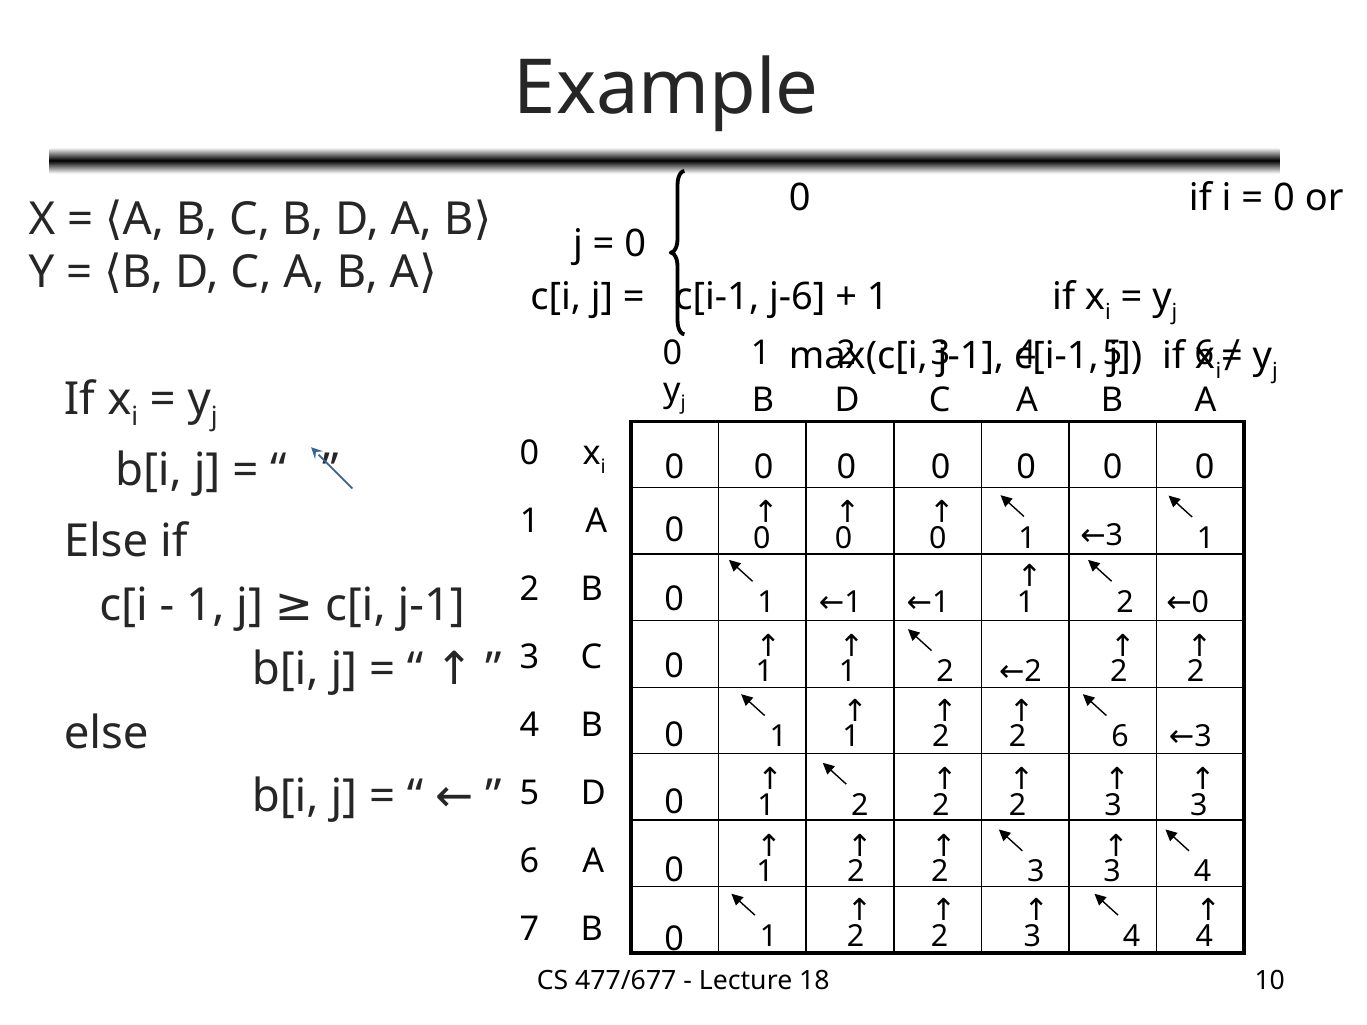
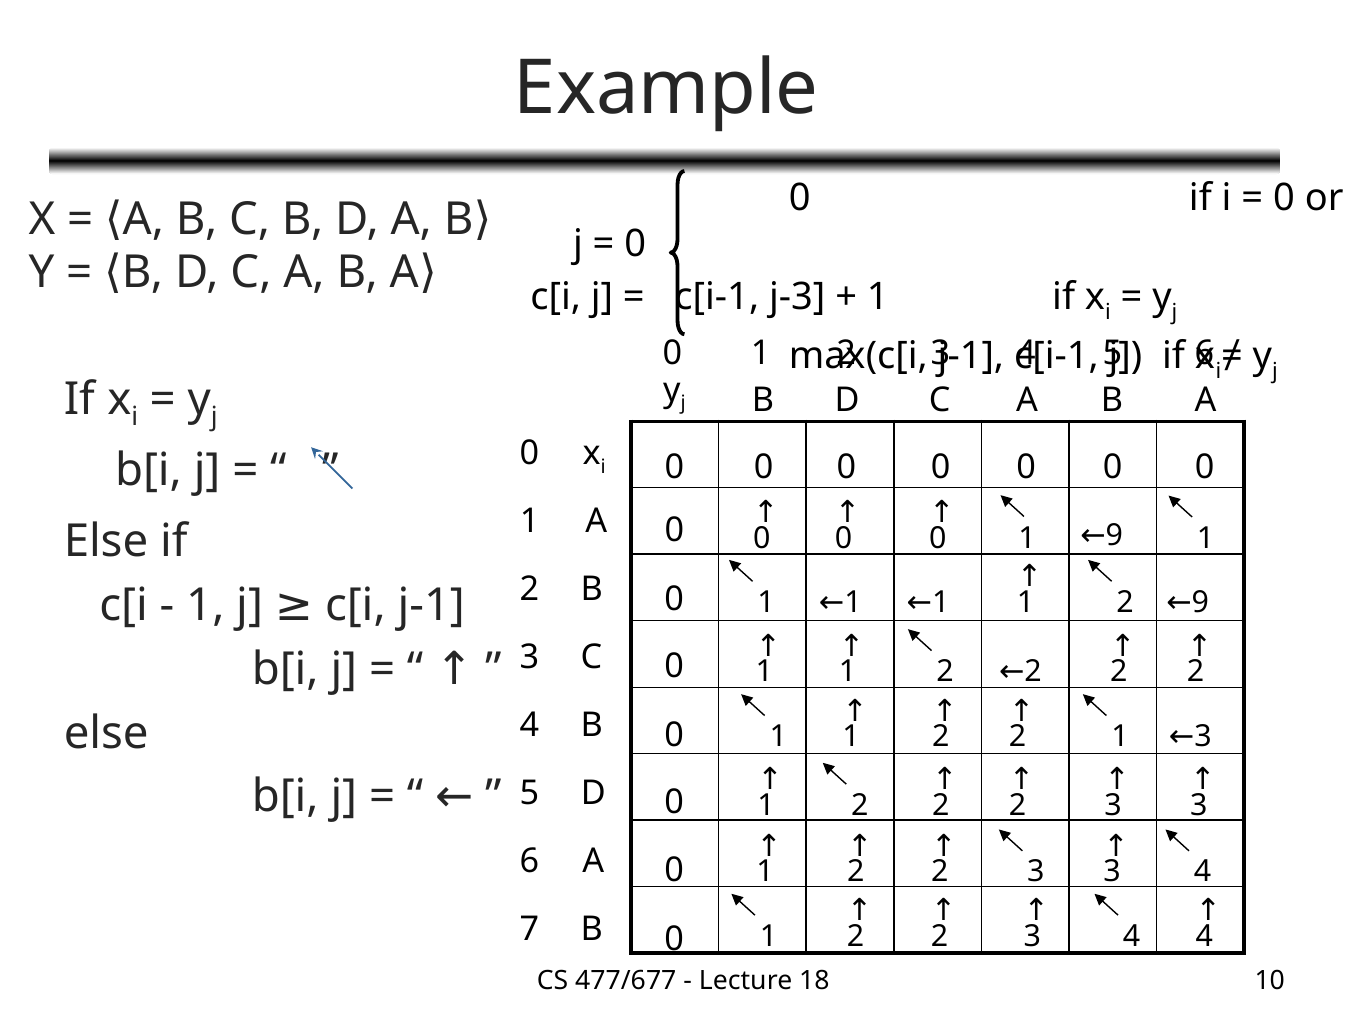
j-6: j-6 -> j-3 (797, 297)
3: 3 -> 9 (1114, 536)
0: 0 -> 9 (1200, 603)
6: 6 -> 1 (1120, 737)
